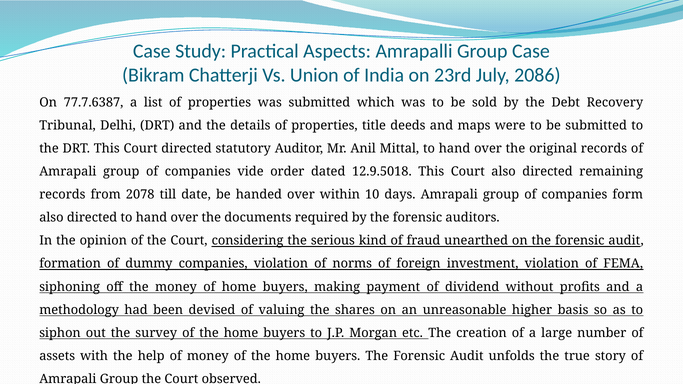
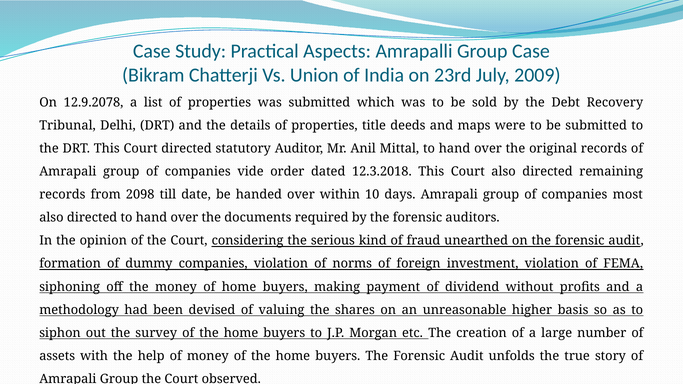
2086: 2086 -> 2009 (537, 75)
77.7.6387: 77.7.6387 -> 12.9.2078 (94, 103)
12.9.5018: 12.9.5018 -> 12.3.2018 (382, 172)
2078: 2078 -> 2098 (140, 195)
form: form -> most (628, 195)
